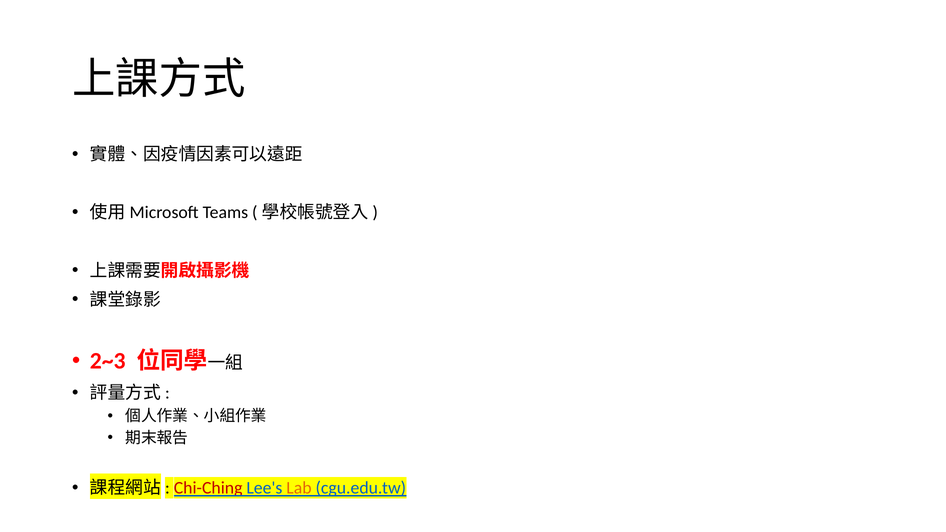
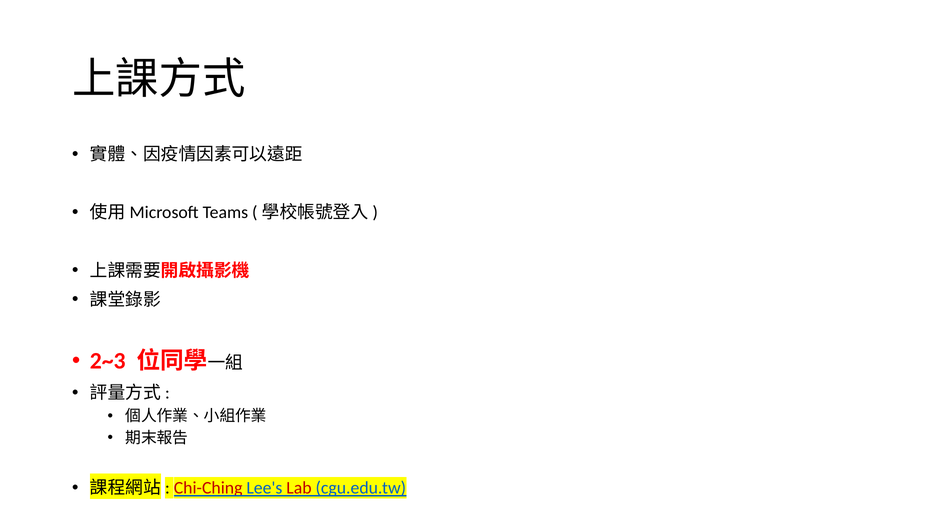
Lab colour: orange -> red (299, 488)
